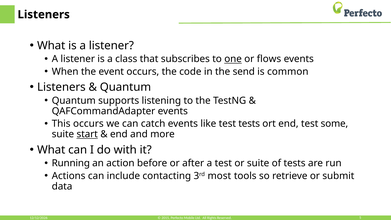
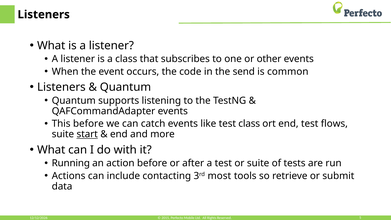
one underline: present -> none (233, 59)
flows: flows -> other (269, 59)
This occurs: occurs -> before (88, 124)
test tests: tests -> class (249, 124)
some: some -> flows (334, 124)
